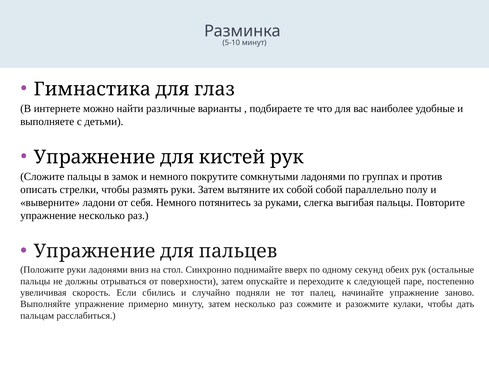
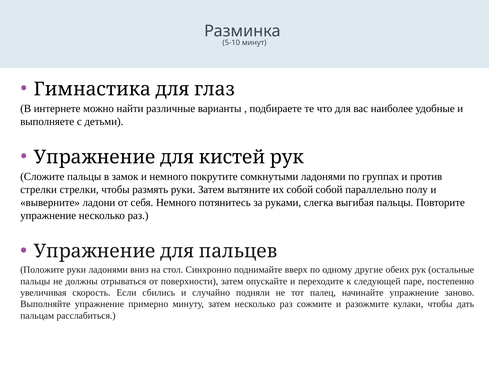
описать: описать -> стрелки (39, 190)
секунд: секунд -> другие (369, 270)
